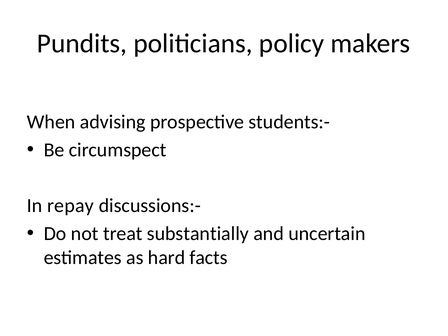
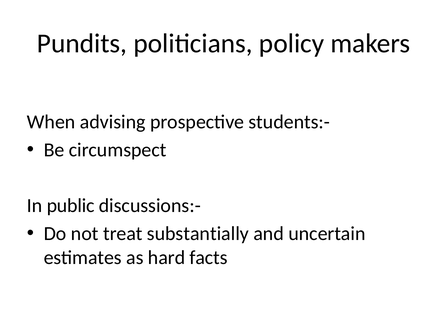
repay: repay -> public (71, 206)
